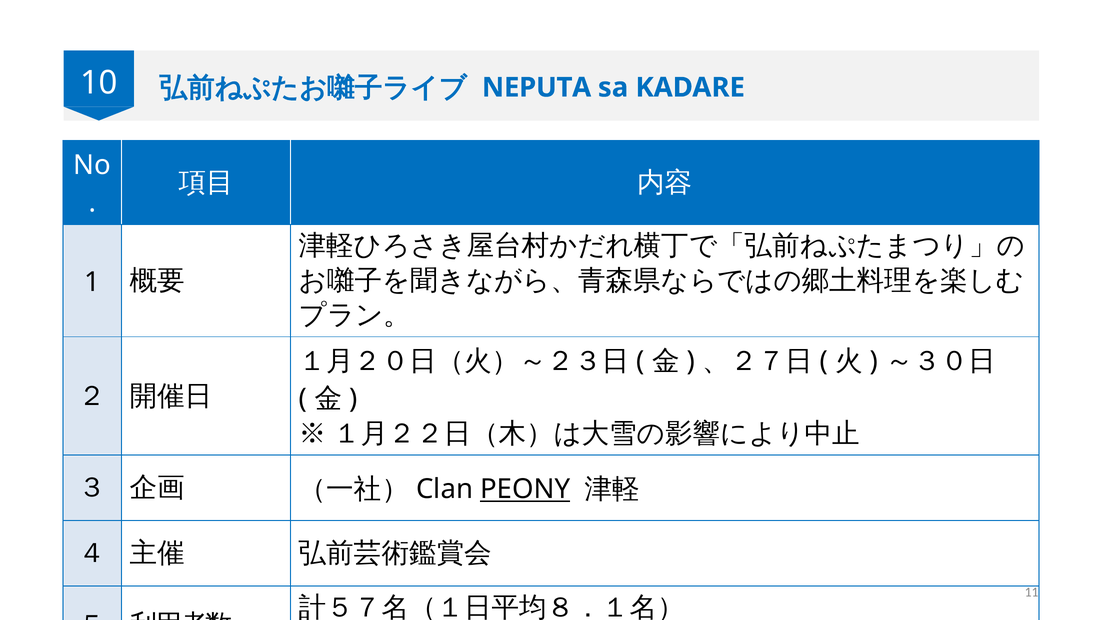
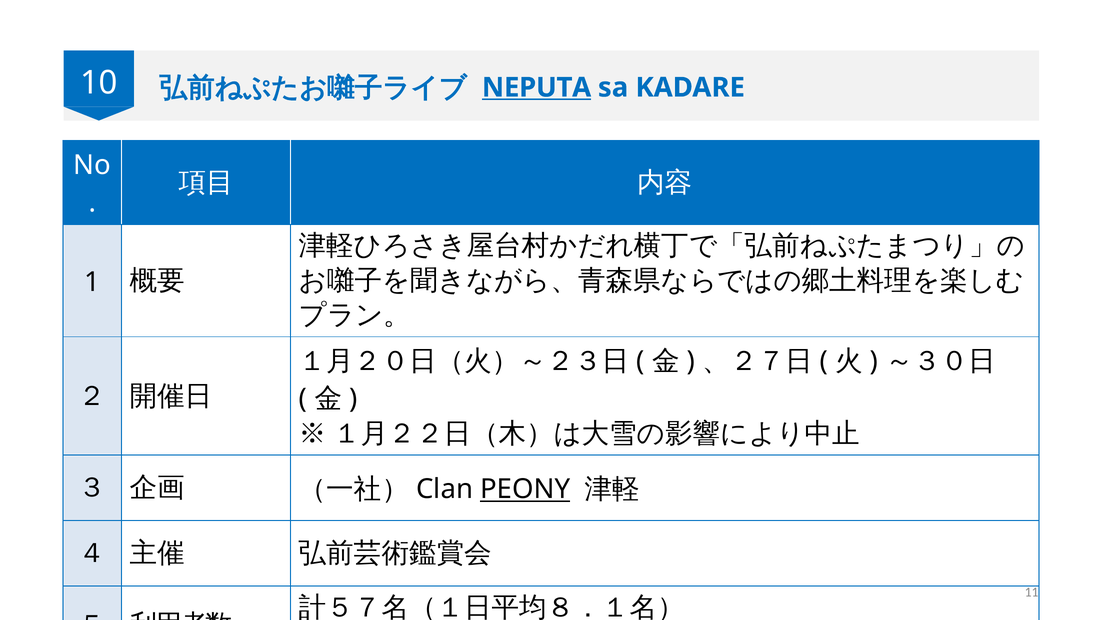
NEPUTA underline: none -> present (537, 87)
